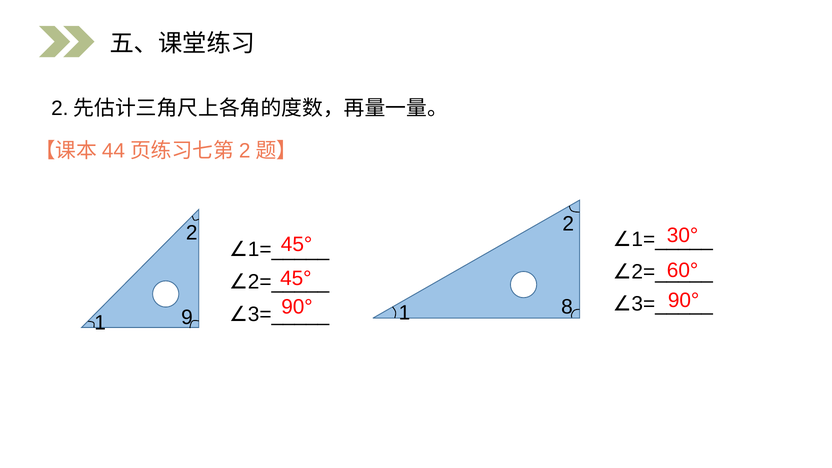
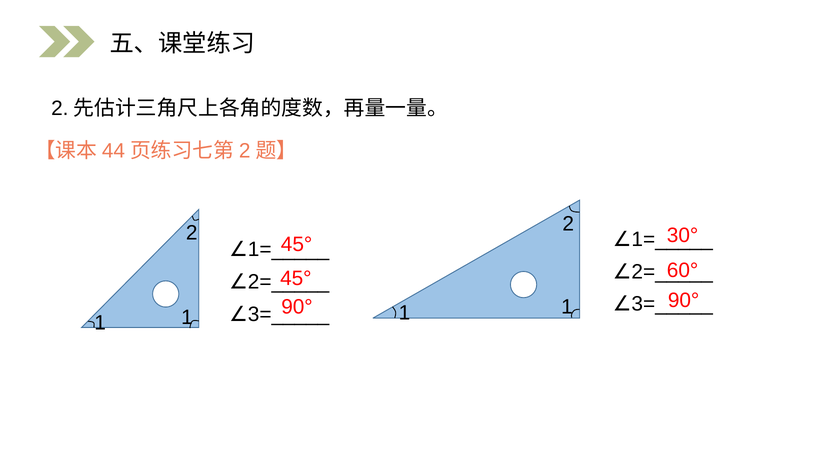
8: 8 -> 1 (567, 307)
9: 9 -> 1 (187, 317)
